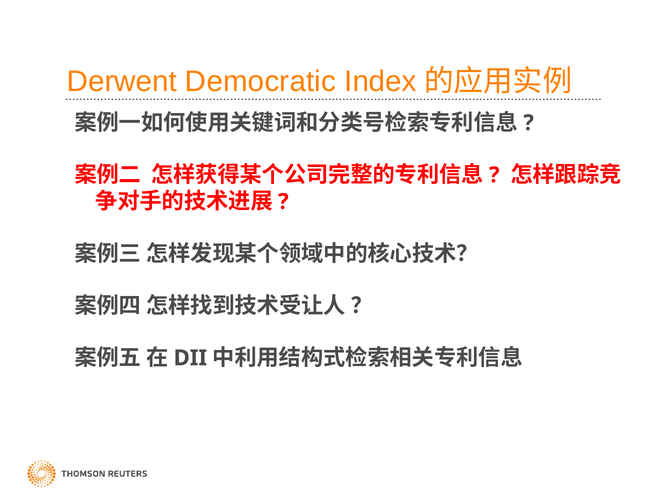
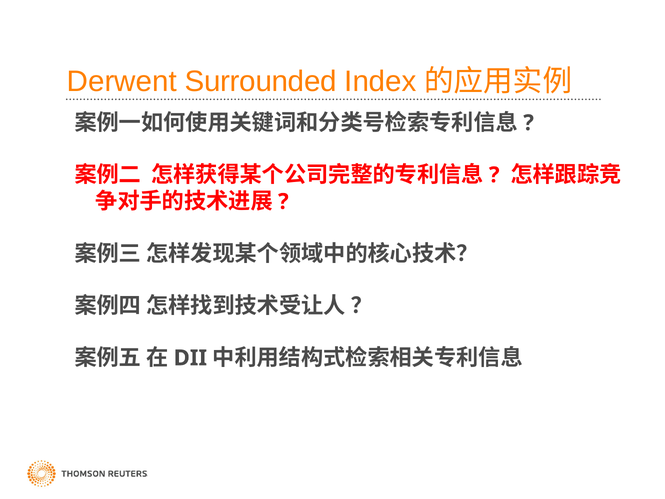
Democratic: Democratic -> Surrounded (261, 82)
